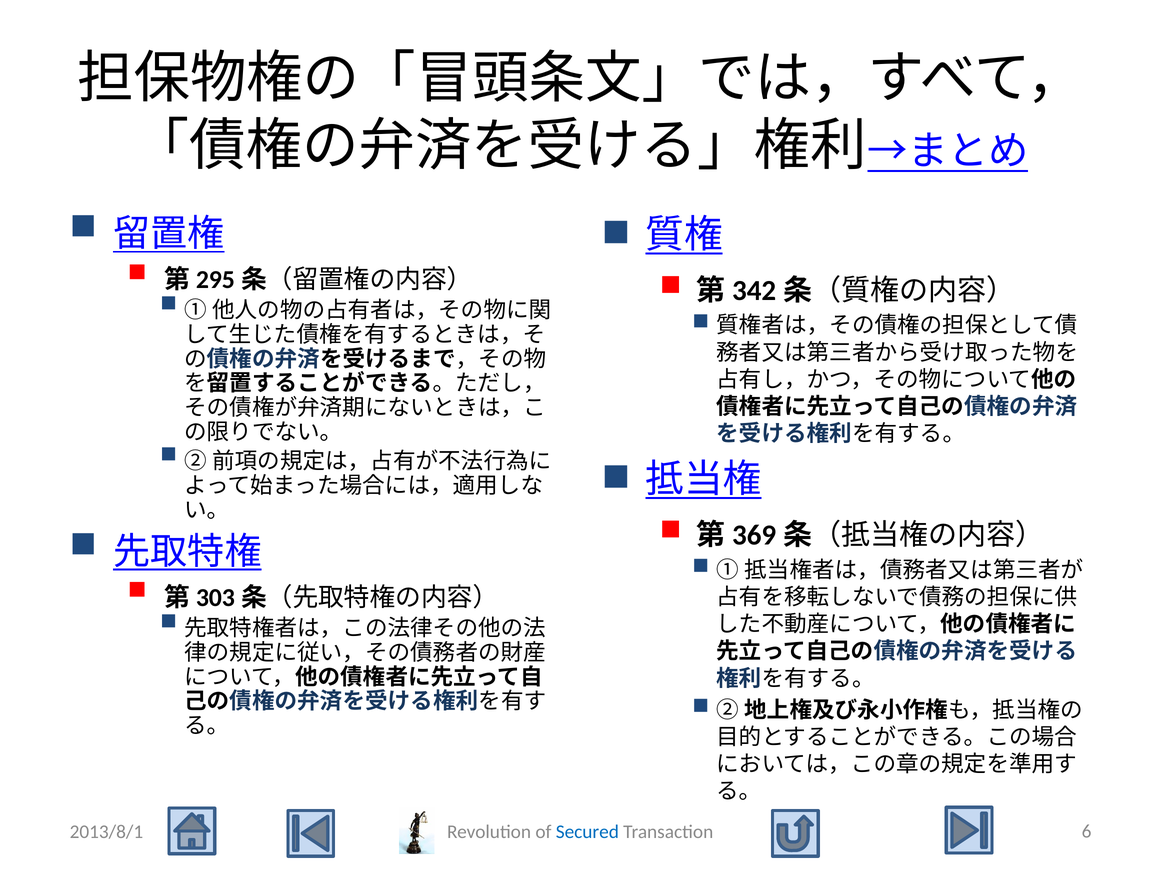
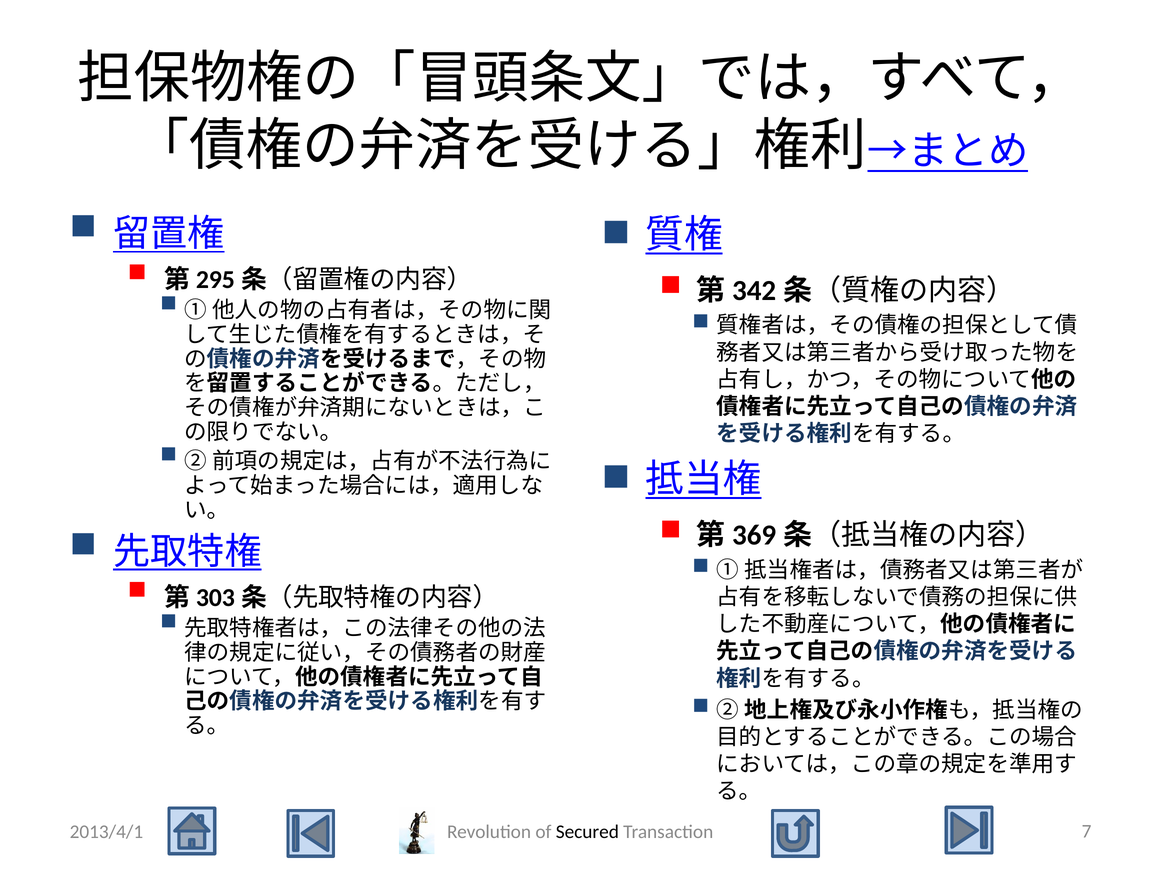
2013/8/1: 2013/8/1 -> 2013/4/1 (106, 832)
Secured colour: blue -> black (587, 832)
6: 6 -> 7 (1087, 831)
